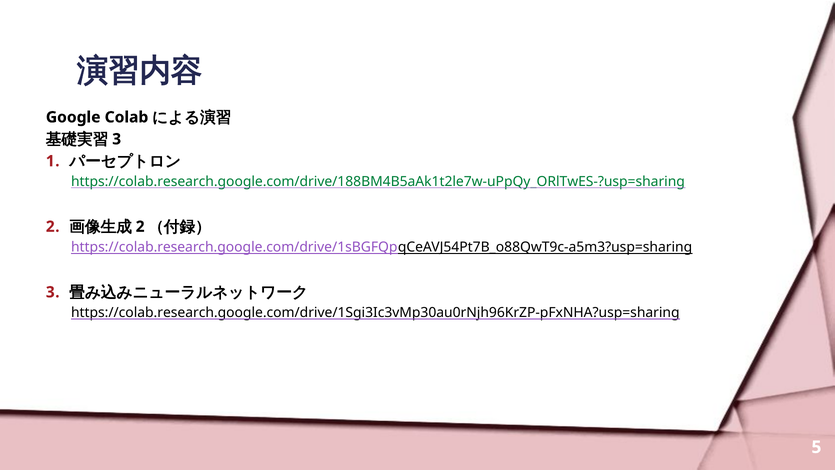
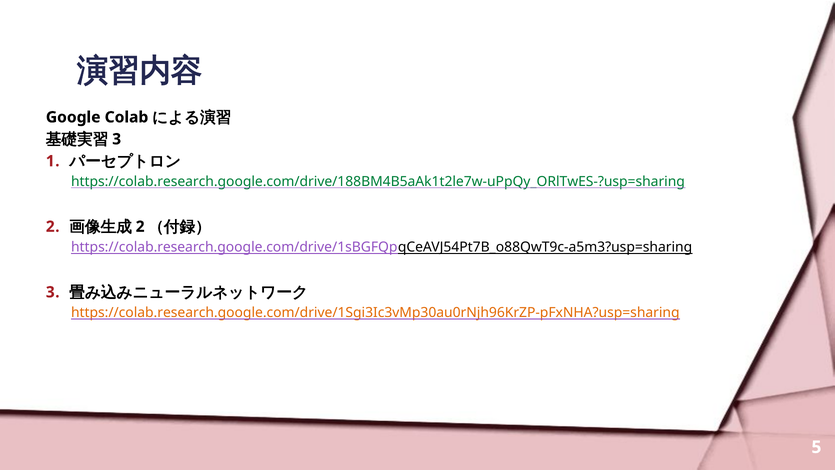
https://colab.research.google.com/drive/1Sgi3Ic3vMp30au0rNjh96KrZP-pFxNHA?usp=sharing colour: black -> orange (375, 312)
